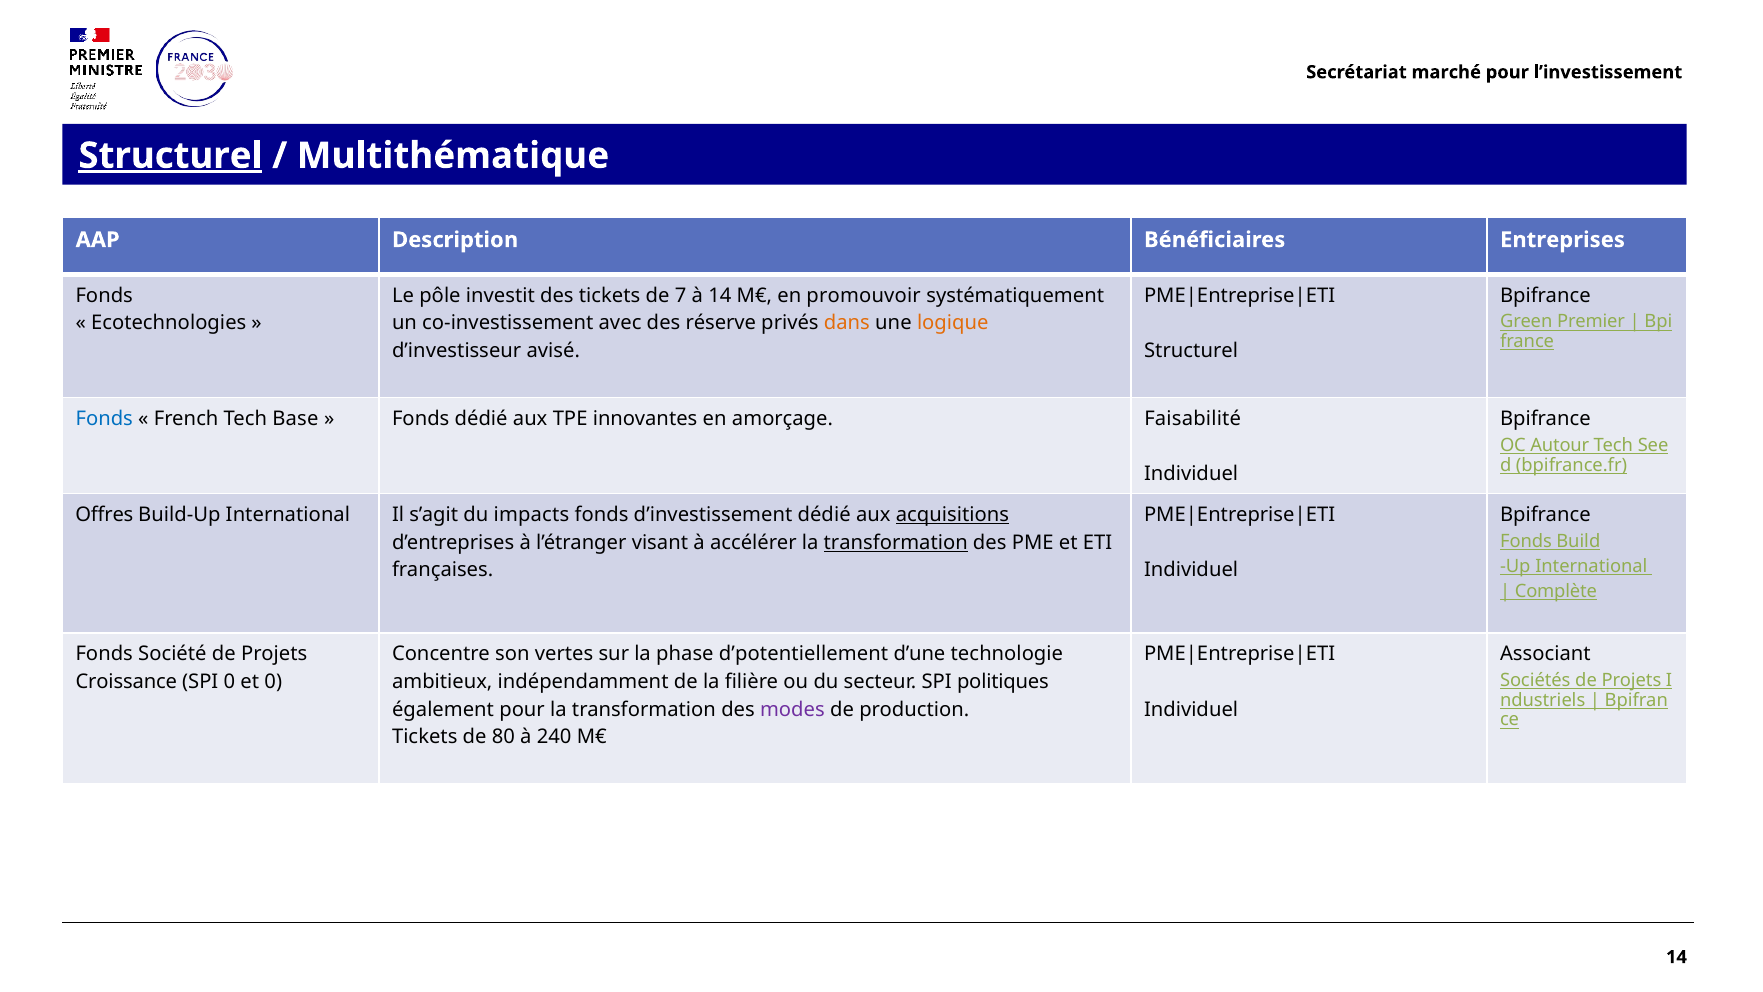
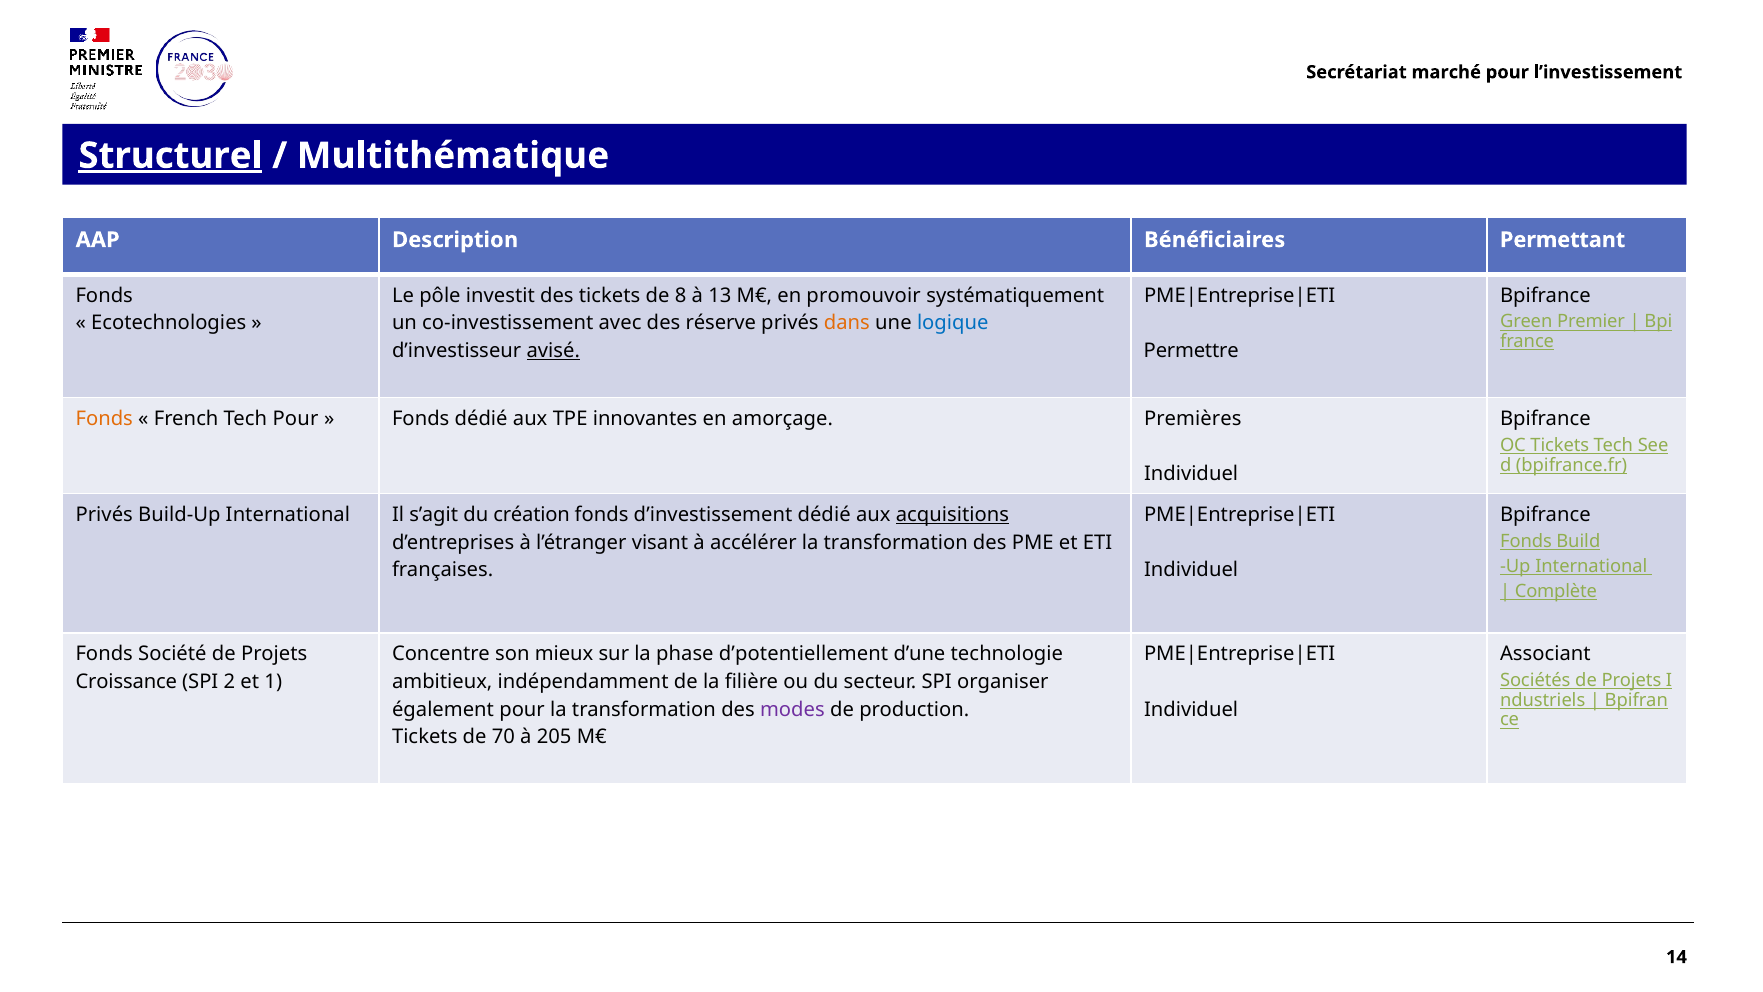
Entreprises: Entreprises -> Permettant (1563, 240)
7: 7 -> 8 (681, 296)
à 14: 14 -> 13 (720, 296)
logique colour: orange -> blue (953, 323)
avisé underline: none -> present (553, 351)
Structurel: Structurel -> Permettre (1191, 351)
Fonds colour: blue -> orange (104, 419)
Tech Base: Base -> Pour (295, 419)
Faisabilité: Faisabilité -> Premières (1193, 419)
OC Autour: Autour -> Tickets (1560, 445)
Offres: Offres -> Privés (104, 515)
impacts: impacts -> création (532, 515)
transformation underline: present -> none (896, 542)
vertes: vertes -> mieux (564, 654)
SPI 0: 0 -> 2 (229, 682)
et 0: 0 -> 1 (273, 682)
politiques: politiques -> organiser (1003, 682)
80: 80 -> 70 (503, 737)
240: 240 -> 205 (554, 737)
